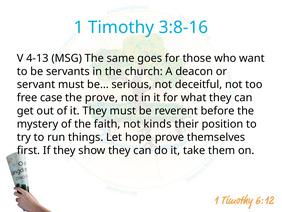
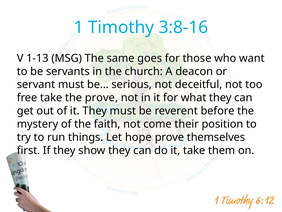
4-13: 4-13 -> 1-13 (37, 58)
free case: case -> take (51, 97)
kinds: kinds -> come (158, 124)
